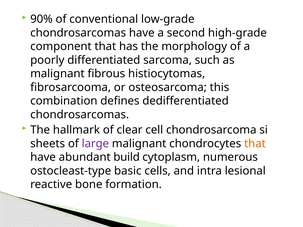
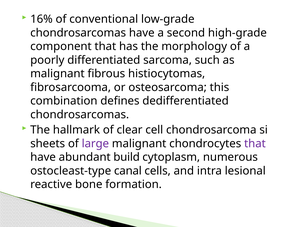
90%: 90% -> 16% (41, 19)
that colour: orange -> purple (255, 144)
basic: basic -> canal (128, 171)
